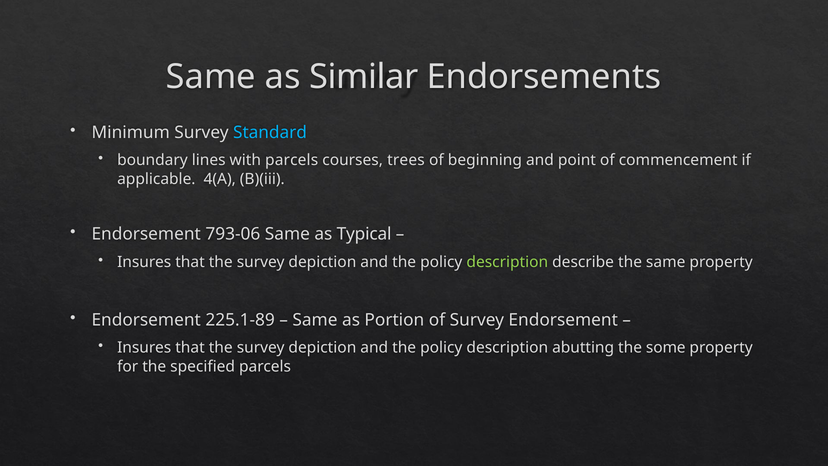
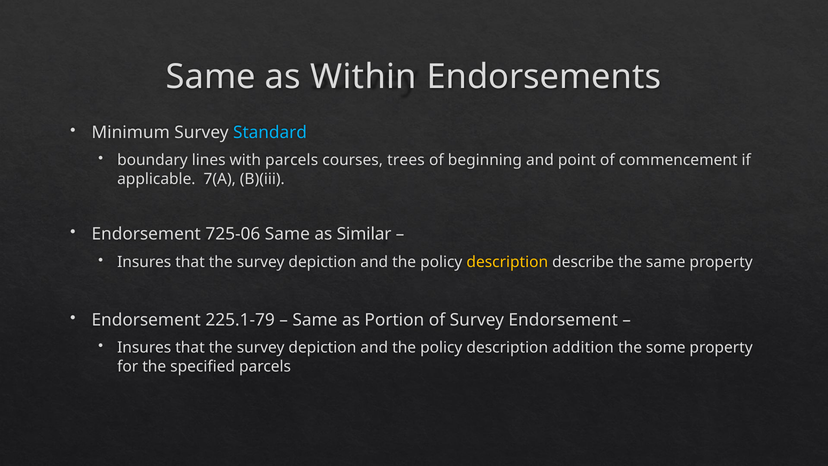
Similar: Similar -> Within (363, 77)
4(A: 4(A -> 7(A (220, 179)
793-06: 793-06 -> 725-06 (233, 234)
Typical: Typical -> Similar (364, 234)
description colour: light green -> yellow (507, 262)
225.1-89: 225.1-89 -> 225.1-79 (240, 320)
abutting: abutting -> addition (583, 348)
